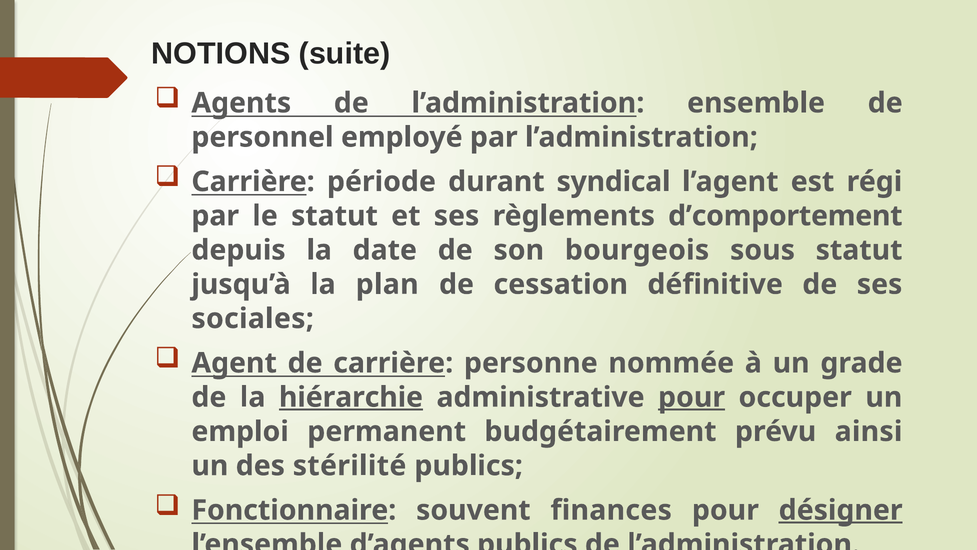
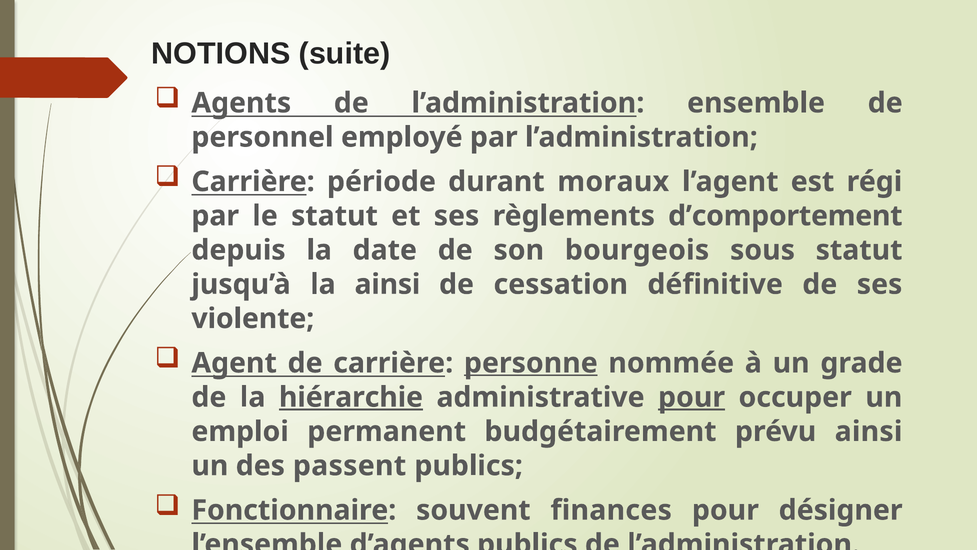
syndical: syndical -> moraux (613, 182)
la plan: plan -> ainsi (387, 284)
sociales: sociales -> violente (253, 318)
personne underline: none -> present (531, 363)
stérilité: stérilité -> passent (350, 465)
désigner underline: present -> none (841, 510)
